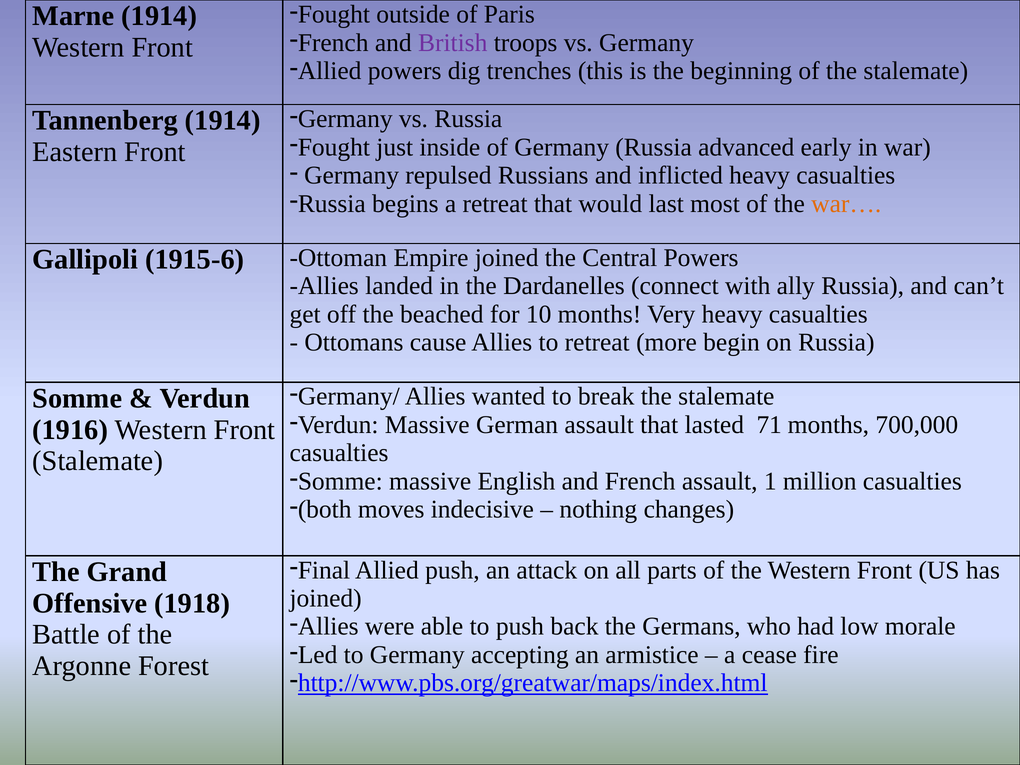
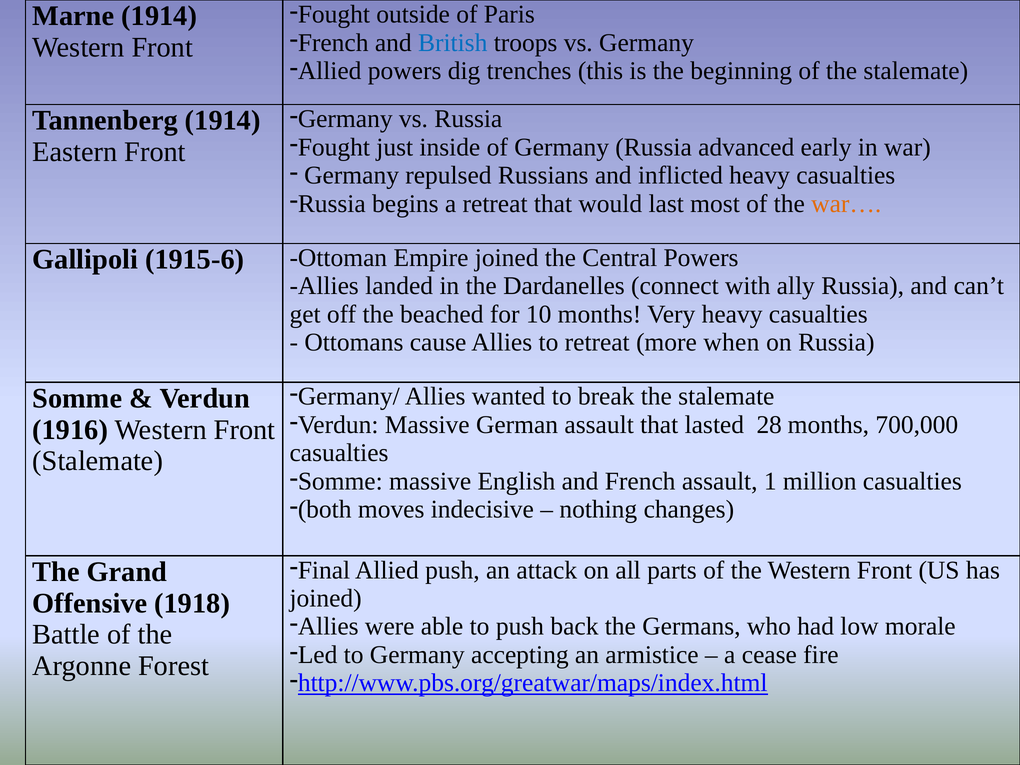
British colour: purple -> blue (453, 43)
begin: begin -> when (731, 342)
71: 71 -> 28 (769, 425)
